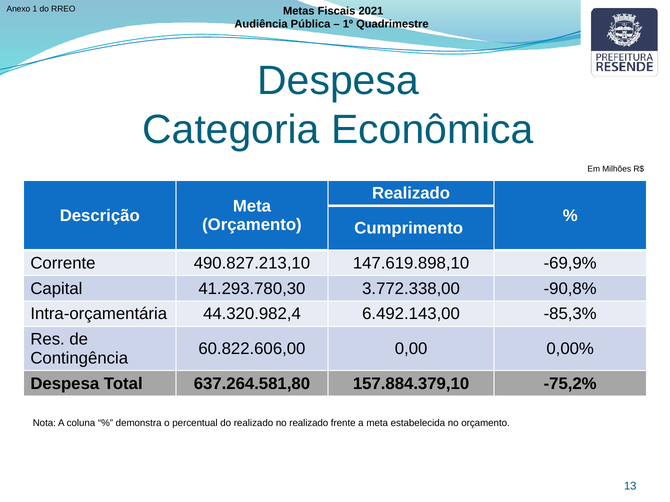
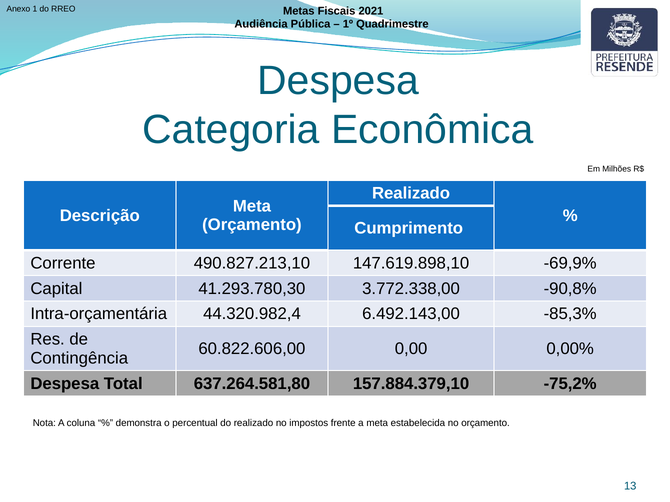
no realizado: realizado -> impostos (309, 423)
